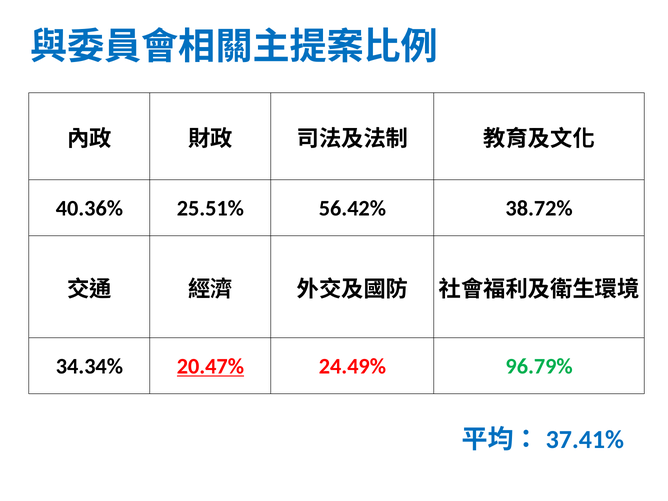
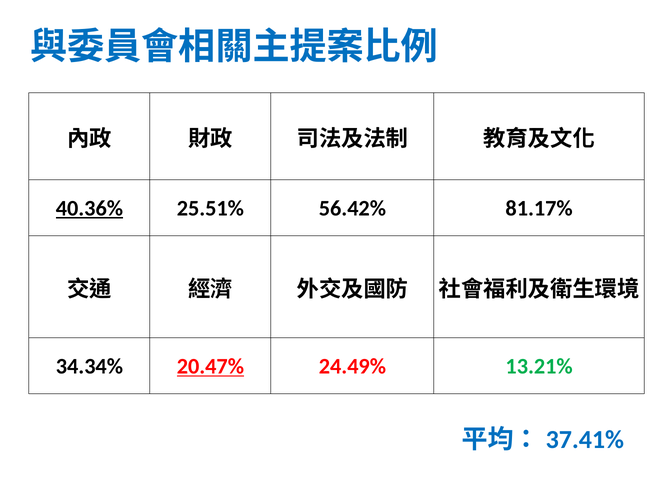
40.36% underline: none -> present (89, 208)
38.72%: 38.72% -> 81.17% (539, 208)
96.79%: 96.79% -> 13.21% (539, 366)
